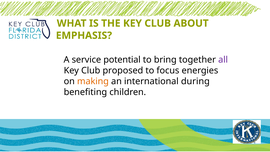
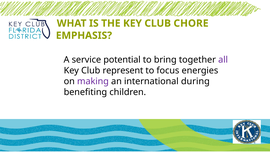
ABOUT: ABOUT -> CHORE (191, 23)
proposed: proposed -> represent (123, 70)
making colour: orange -> purple (93, 81)
